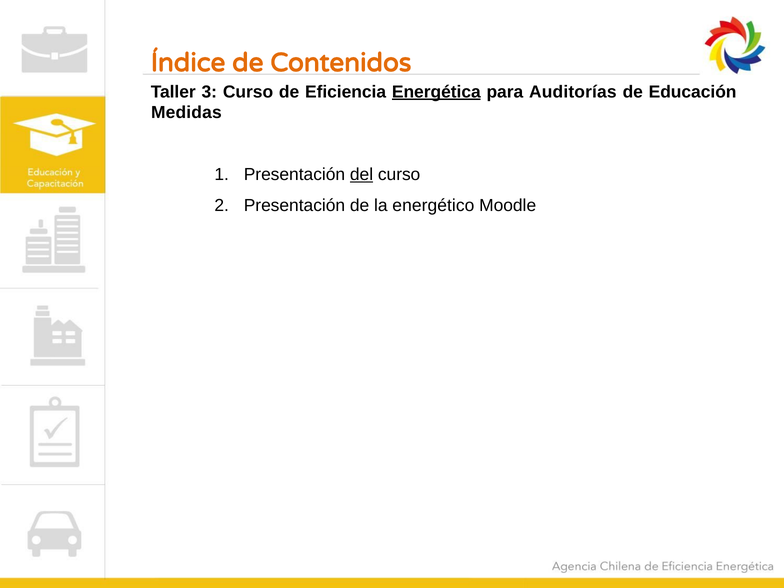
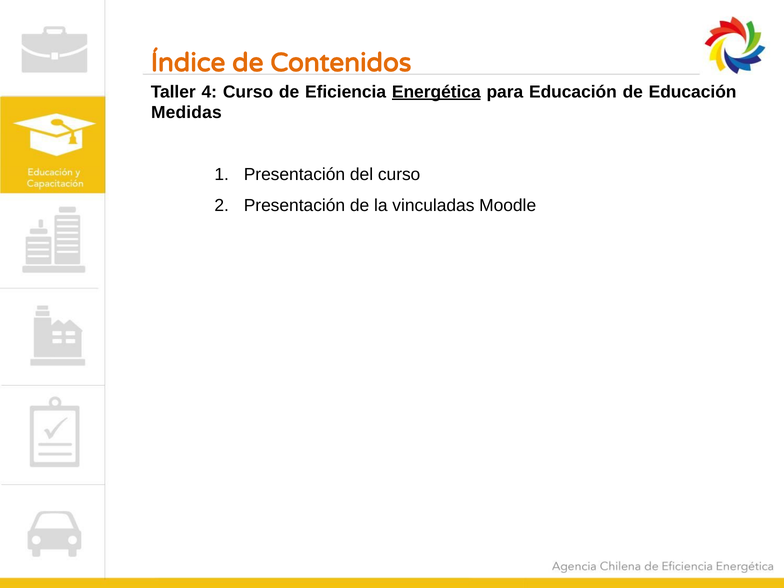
3: 3 -> 4 (209, 92)
para Auditorías: Auditorías -> Educación (573, 92)
del underline: present -> none (362, 175)
energético: energético -> vinculadas (433, 205)
